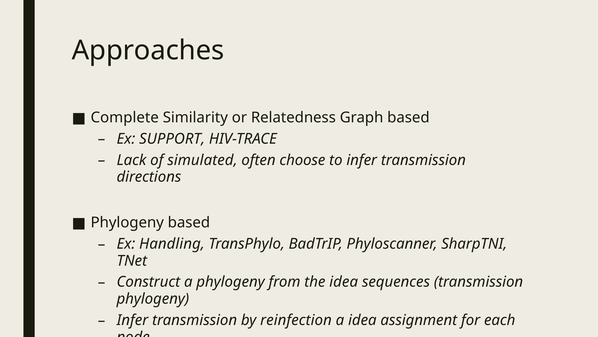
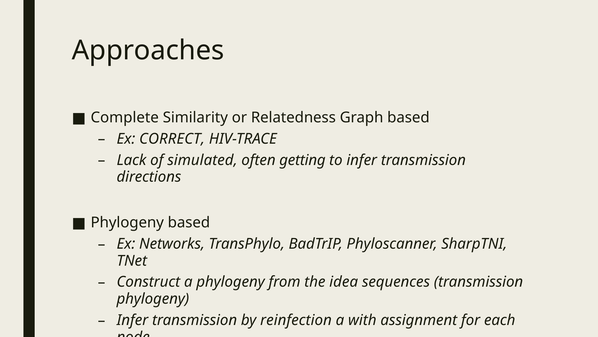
SUPPORT: SUPPORT -> CORRECT (172, 139)
choose: choose -> getting (302, 160)
Handling: Handling -> Networks (172, 243)
a idea: idea -> with (362, 320)
